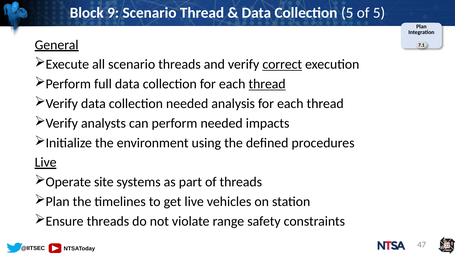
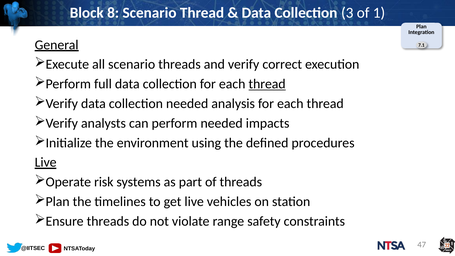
9: 9 -> 8 (113, 13)
Collection 5: 5 -> 3 (347, 13)
of 5: 5 -> 1 (379, 13)
correct underline: present -> none (282, 64)
site: site -> risk (104, 182)
